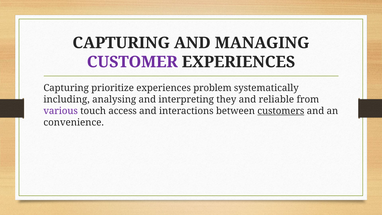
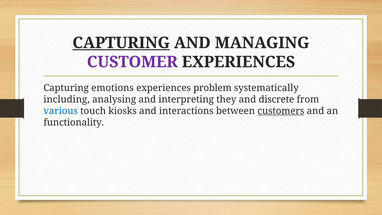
CAPTURING underline: none -> present (121, 43)
prioritize: prioritize -> emotions (113, 88)
reliable: reliable -> discrete (276, 99)
various colour: purple -> blue (61, 111)
access: access -> kiosks (123, 111)
convenience: convenience -> functionality (74, 122)
